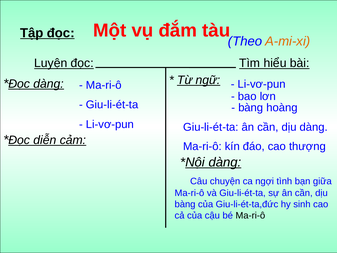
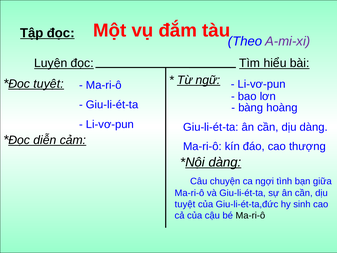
A-mi-xi colour: orange -> purple (288, 41)
dàng: dàng -> tuyệt (49, 84)
bàng: bàng -> tuyệt (185, 204)
